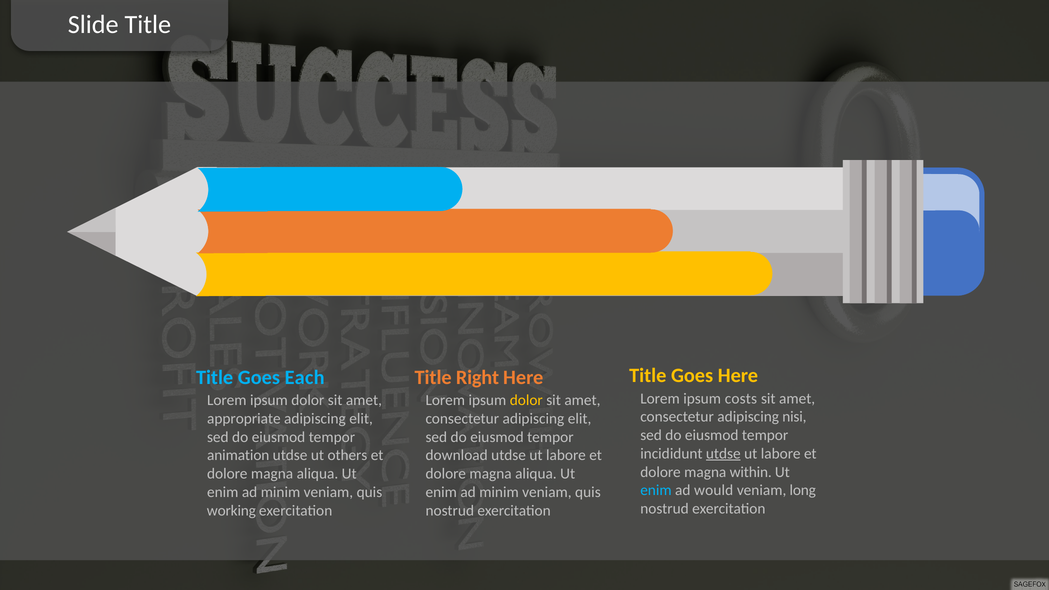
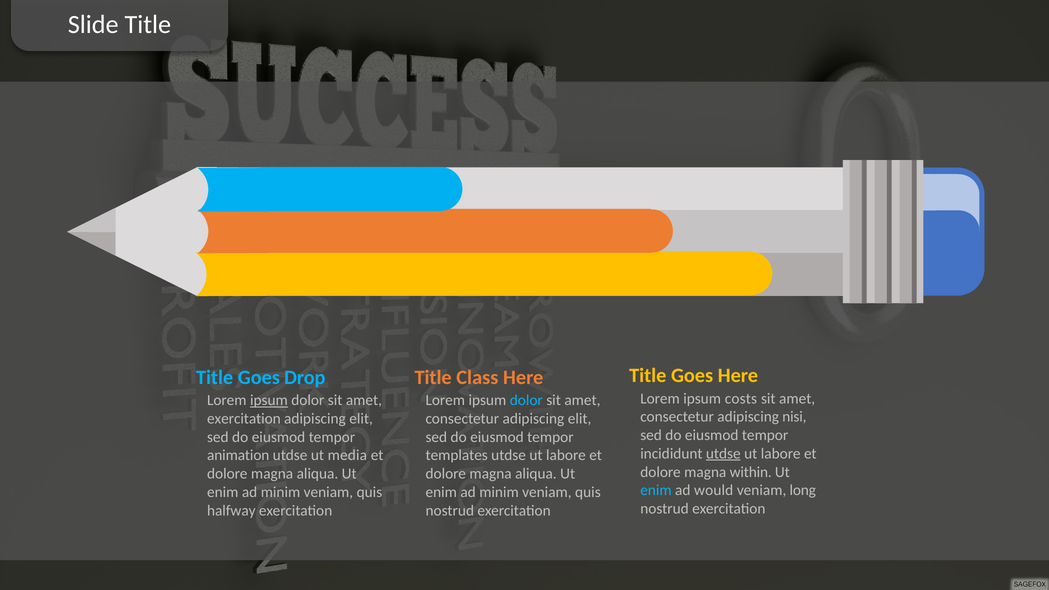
Each: Each -> Drop (305, 378)
Right: Right -> Class (477, 378)
ipsum underline: none -> present (269, 400)
dolor colour: yellow -> light blue (526, 400)
appropriate: appropriate -> exercitation (244, 419)
others: others -> media (347, 455)
download: download -> templates (457, 455)
working: working -> halfway (231, 511)
